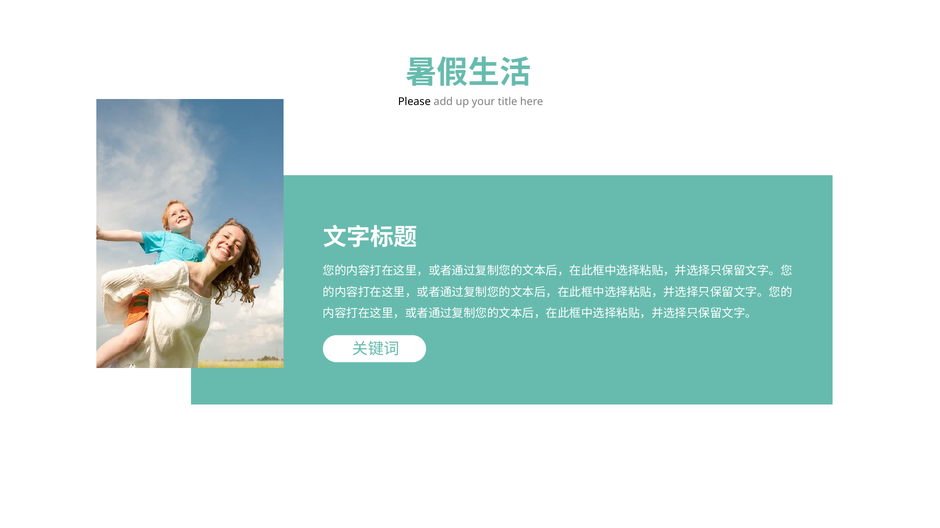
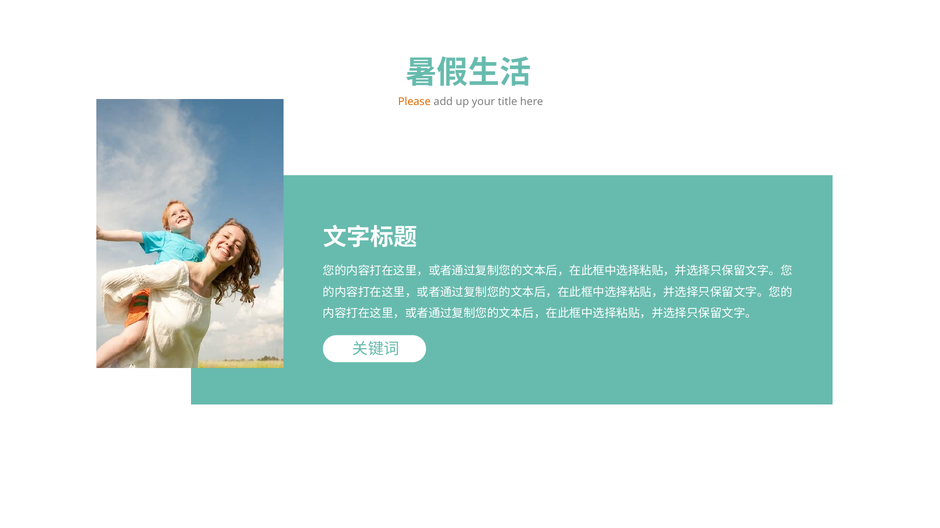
Please colour: black -> orange (414, 102)
